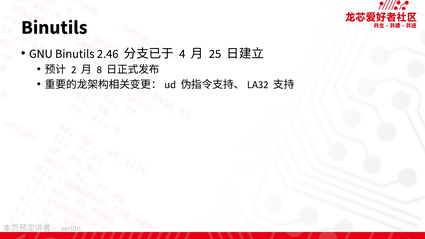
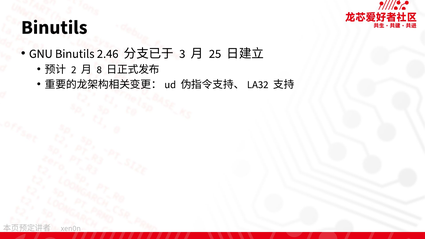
4: 4 -> 3 (182, 54)
